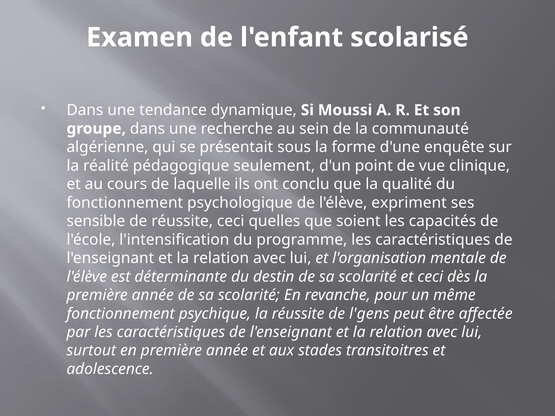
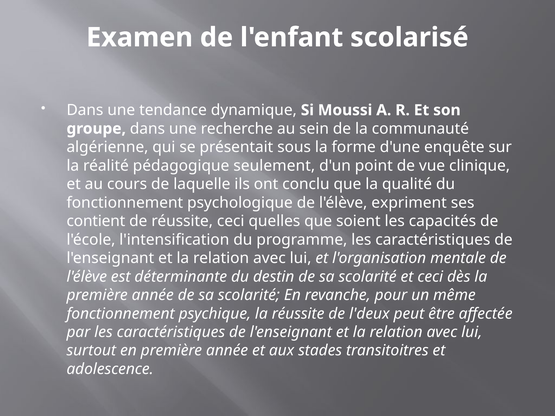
sensible: sensible -> contient (96, 221)
l'gens: l'gens -> l'deux (369, 314)
